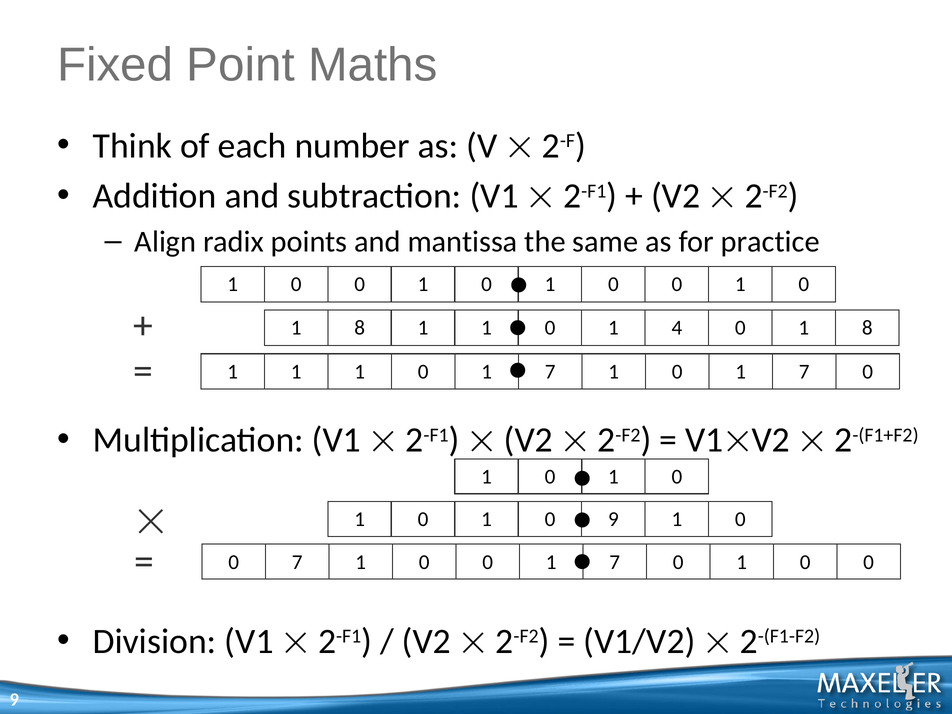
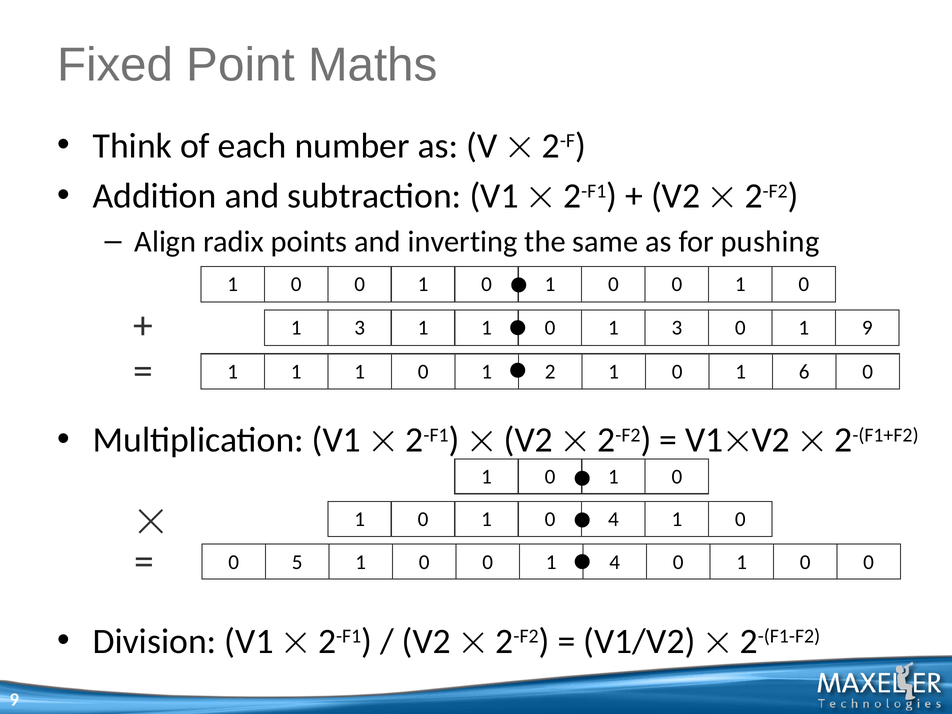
mantissa: mantissa -> inverting (463, 242)
practice: practice -> pushing (770, 242)
8: 8 -> 3 (360, 328)
4: 4 -> 3 (677, 328)
8: 8 -> 9 (867, 328)
7: 7 -> 2 (550, 372)
7: 7 -> 6 (804, 372)
0 9: 9 -> 4 (613, 519)
0 7: 7 -> 5 (297, 562)
0 0 1 7: 7 -> 4 (615, 562)
